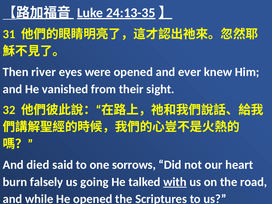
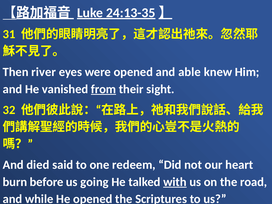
ever: ever -> able (190, 72)
from underline: none -> present (104, 89)
sorrows: sorrows -> redeem (134, 165)
falsely: falsely -> before (47, 182)
